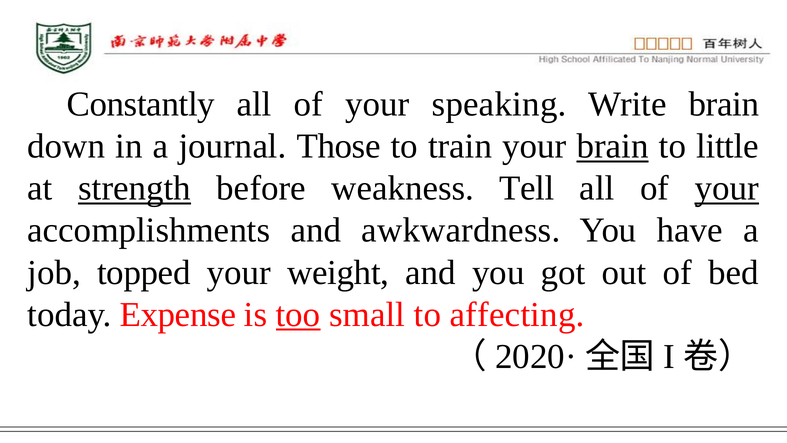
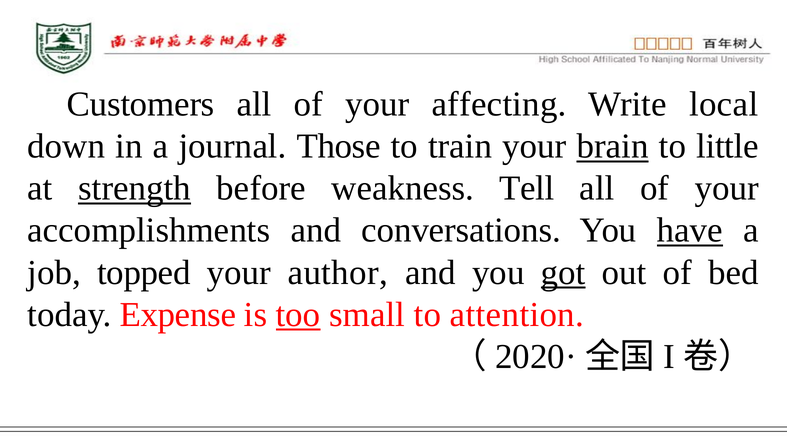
Constantly: Constantly -> Customers (141, 104)
speaking: speaking -> affecting (499, 104)
Write brain: brain -> local (724, 104)
your underline: present -> none (727, 188)
awkwardness: awkwardness -> conversations (461, 230)
have underline: none -> present (690, 230)
weight: weight -> author (338, 272)
got underline: none -> present (563, 272)
affecting: affecting -> attention (517, 314)
